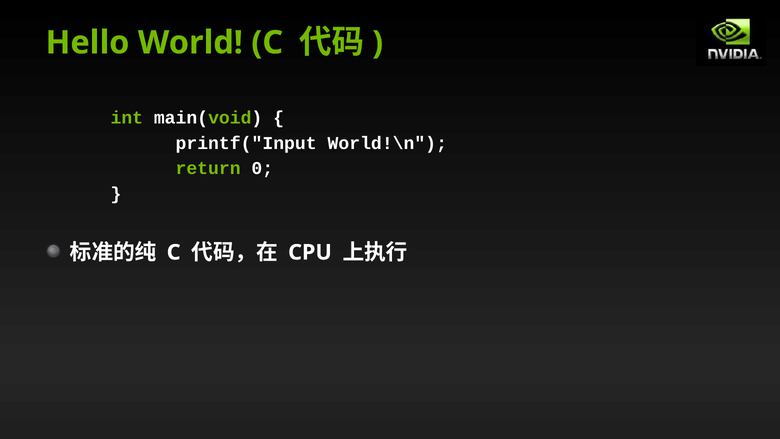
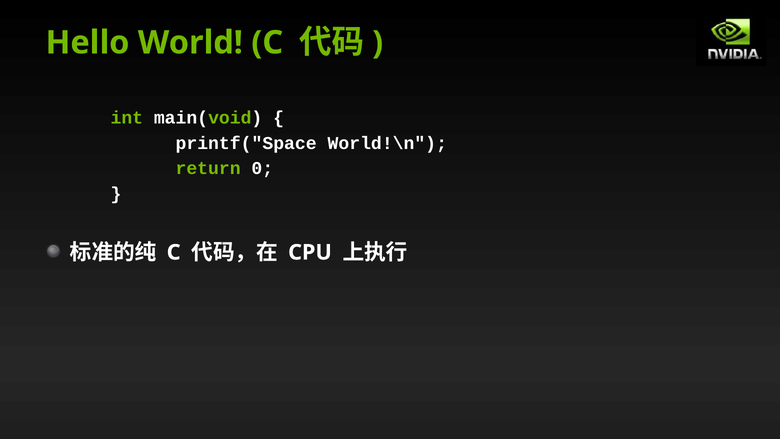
printf("Input: printf("Input -> printf("Space (246, 143)
